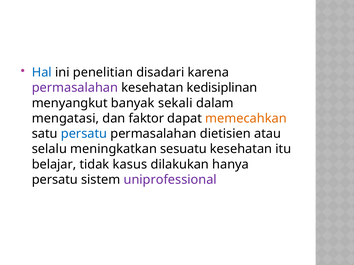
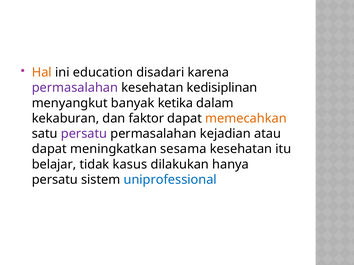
Hal colour: blue -> orange (42, 73)
penelitian: penelitian -> education (103, 73)
sekali: sekali -> ketika (175, 103)
mengatasi: mengatasi -> kekaburan (66, 119)
persatu colour: blue -> purple (84, 134)
dietisien: dietisien -> kejadian (225, 134)
selalu: selalu -> dapat (49, 149)
sesuatu: sesuatu -> sesama (183, 149)
uniprofessional colour: purple -> blue (170, 180)
